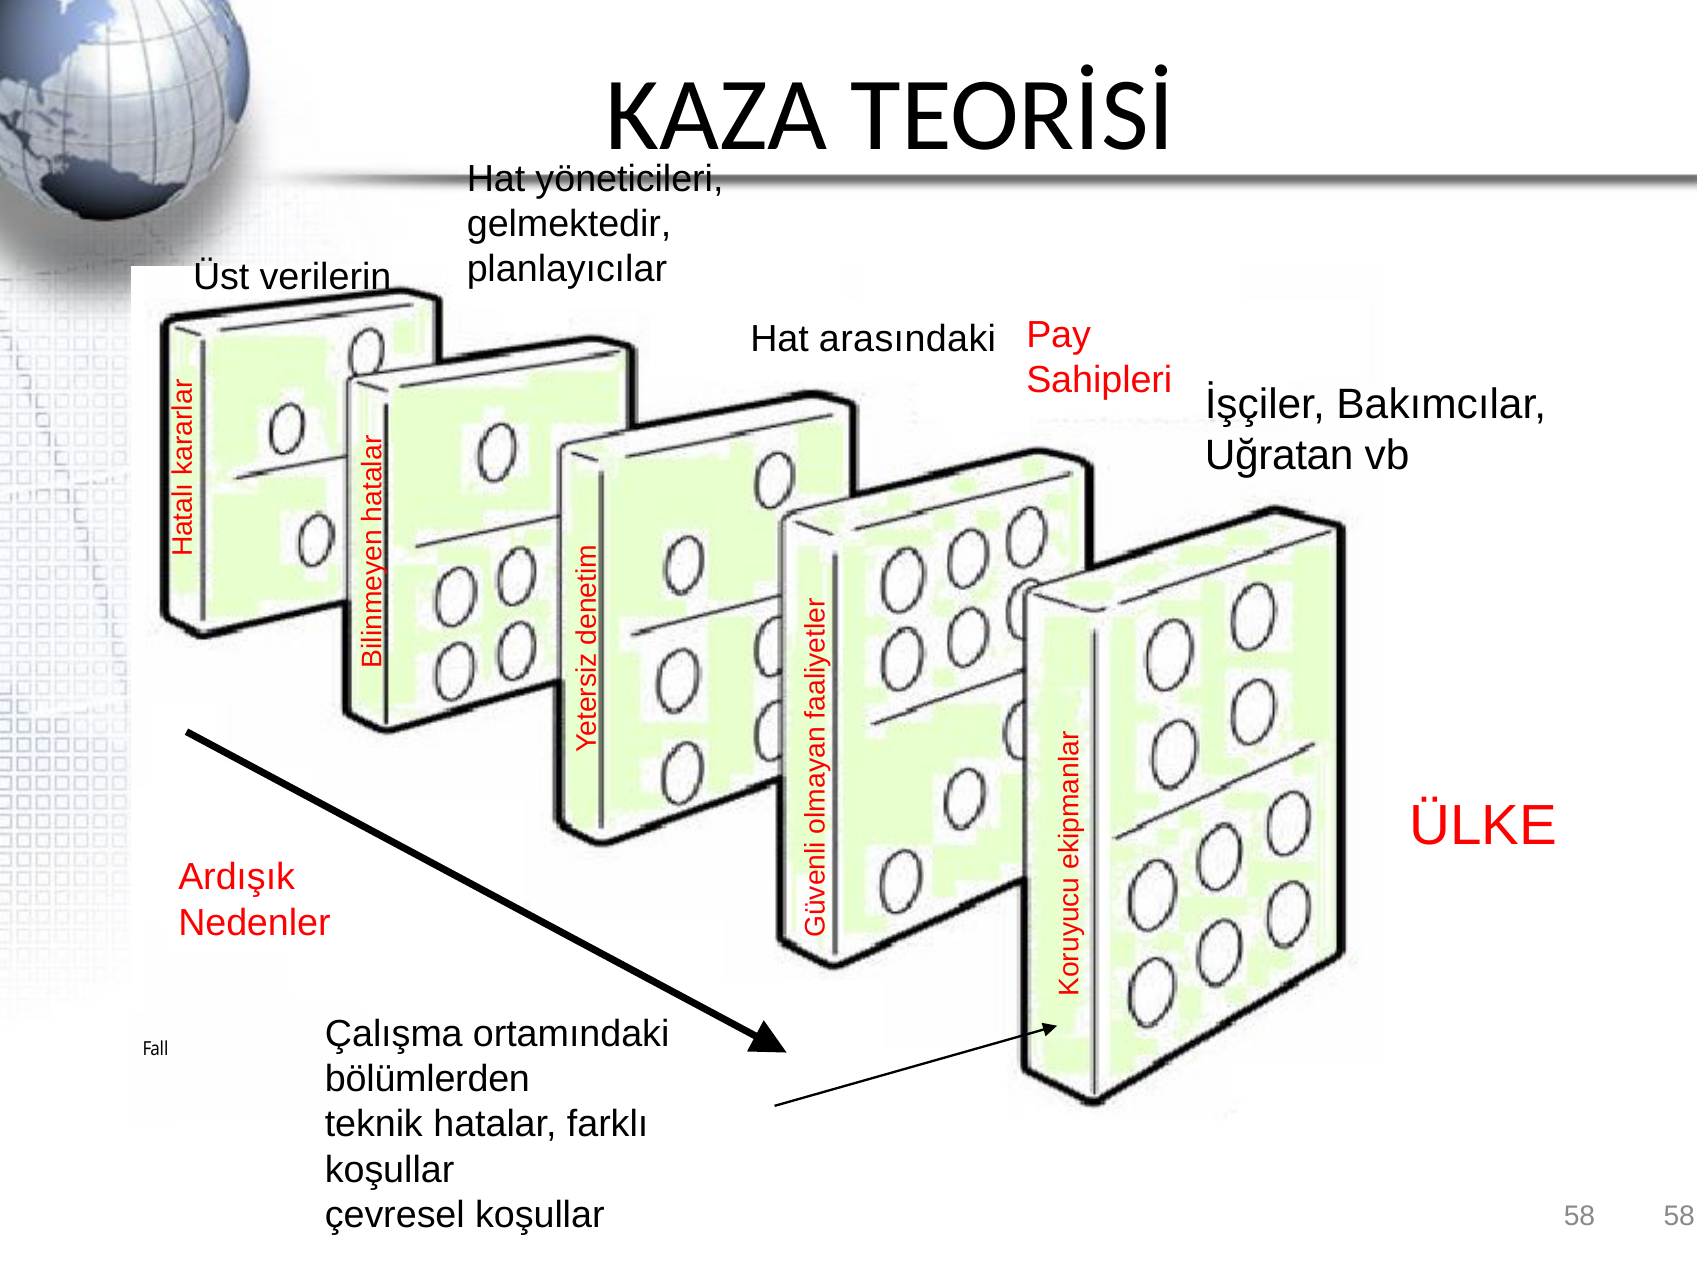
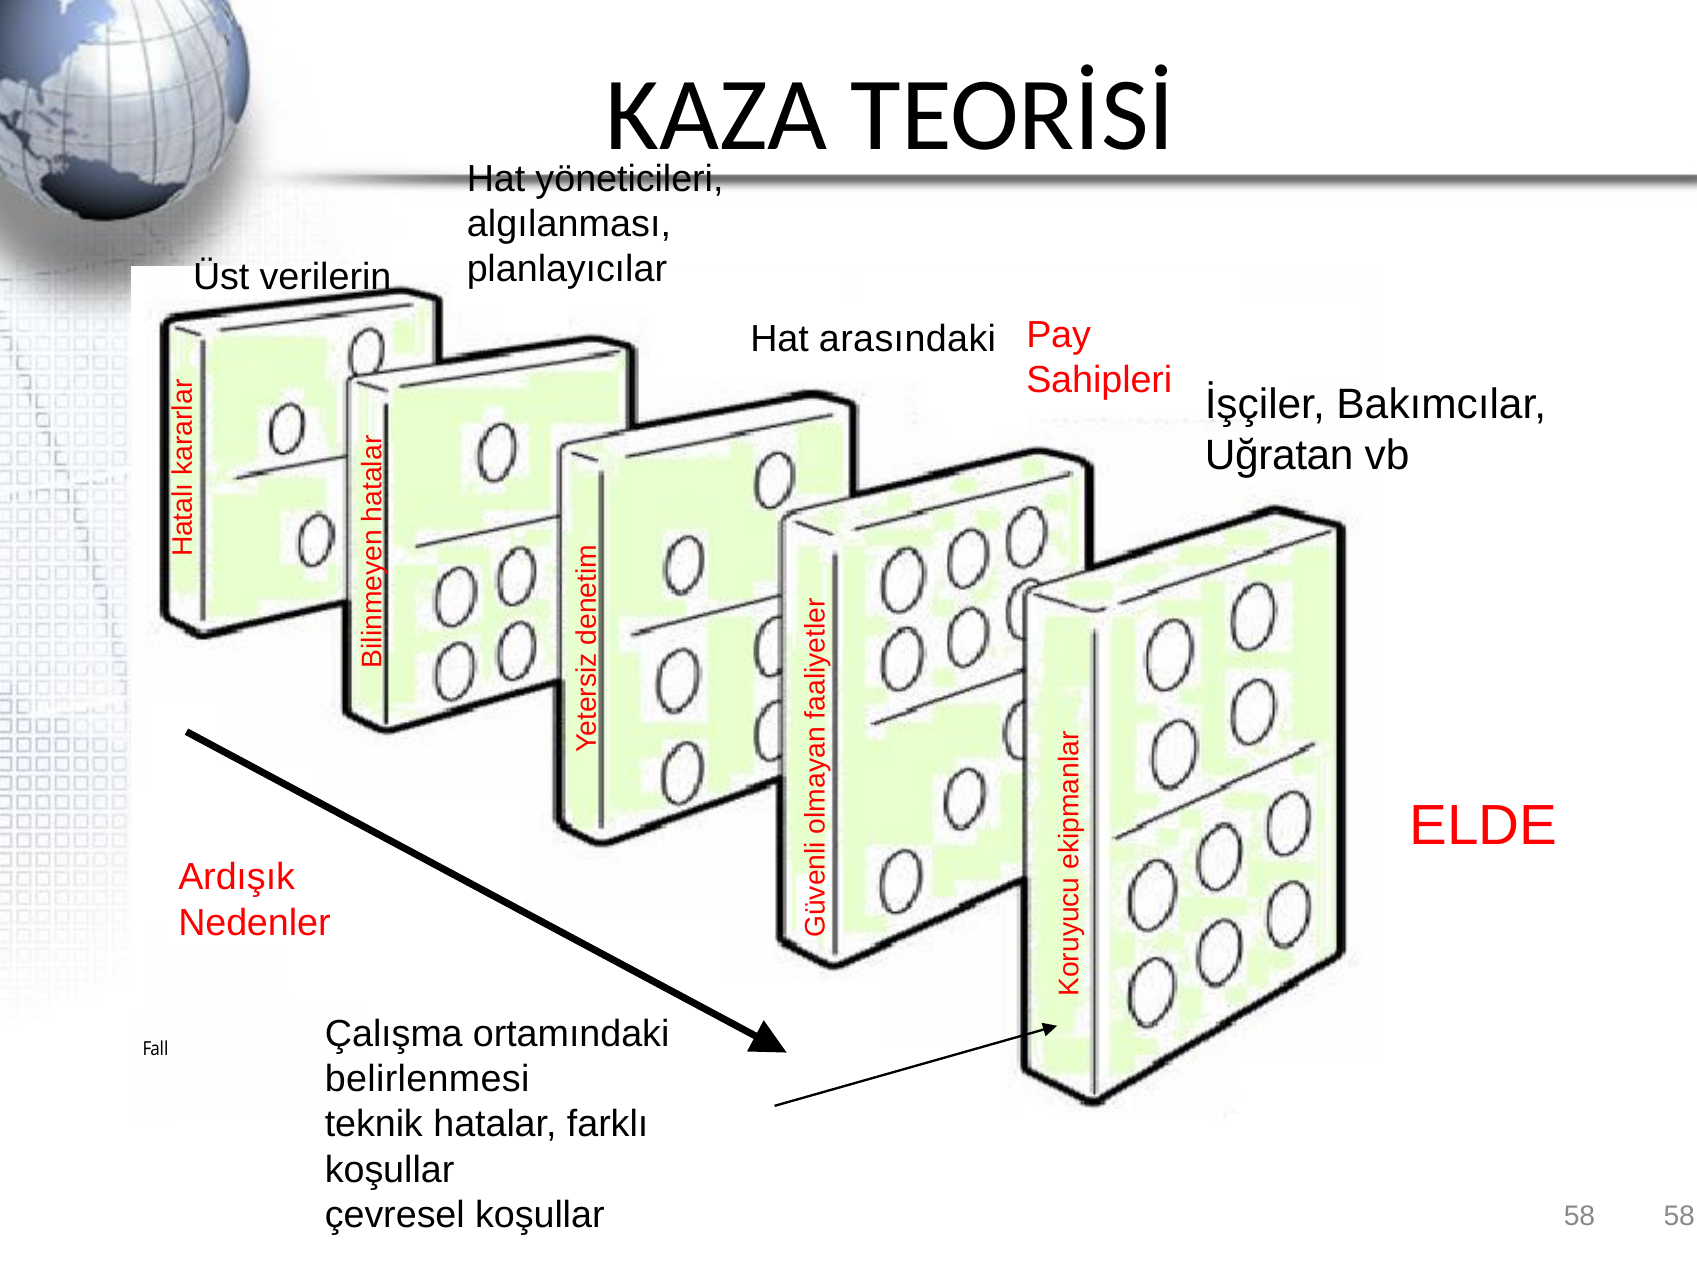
gelmektedir: gelmektedir -> algılanması (569, 224)
ÜLKE: ÜLKE -> ELDE (1483, 826)
bölümlerden: bölümlerden -> belirlenmesi (427, 1079)
